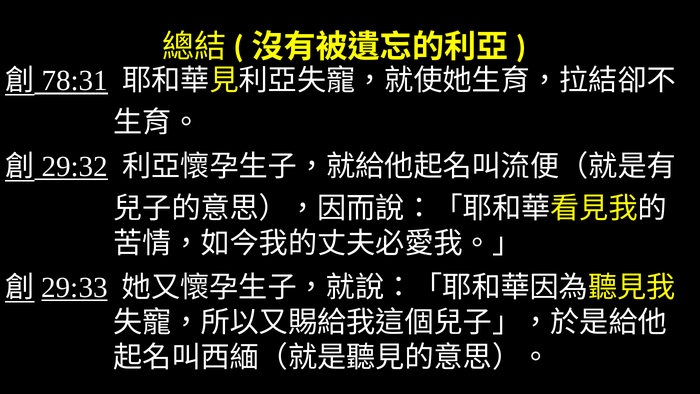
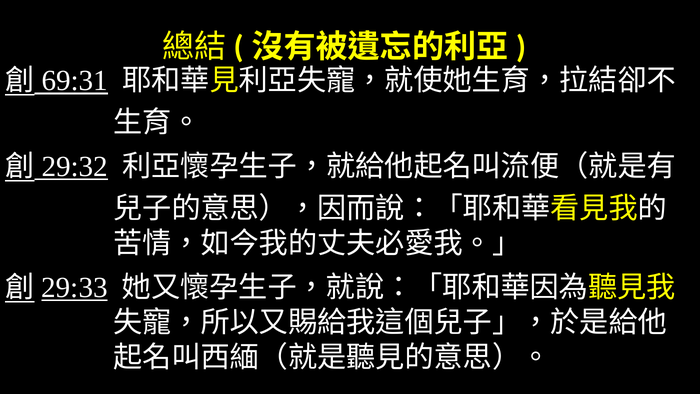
78:31: 78:31 -> 69:31 (75, 81)
